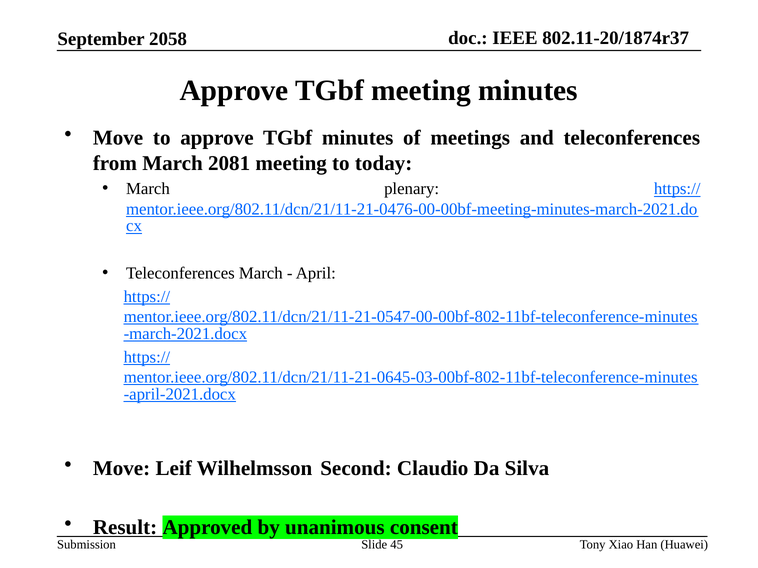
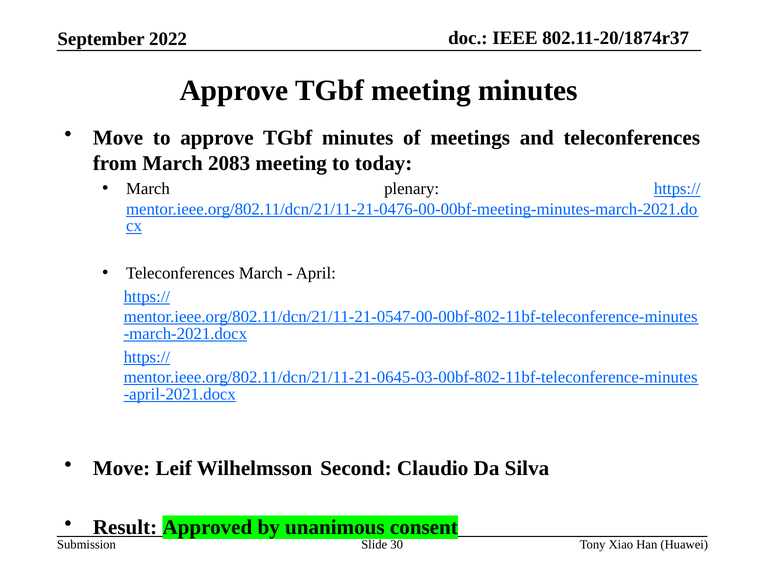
2058: 2058 -> 2022 (168, 39)
2081: 2081 -> 2083 (229, 163)
45: 45 -> 30 (397, 545)
